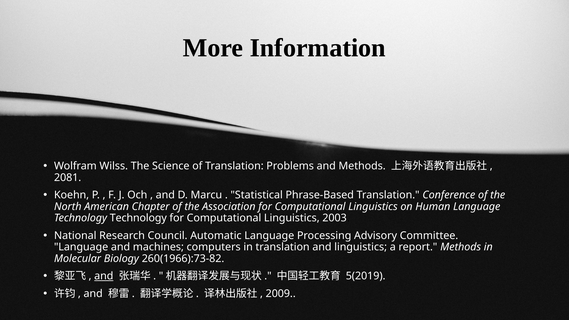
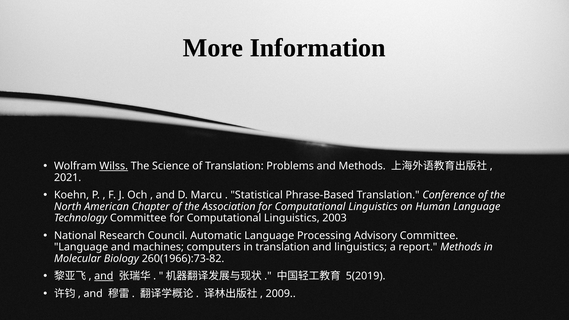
Wilss underline: none -> present (114, 166)
2081: 2081 -> 2021 (68, 178)
Technology Technology: Technology -> Committee (138, 218)
